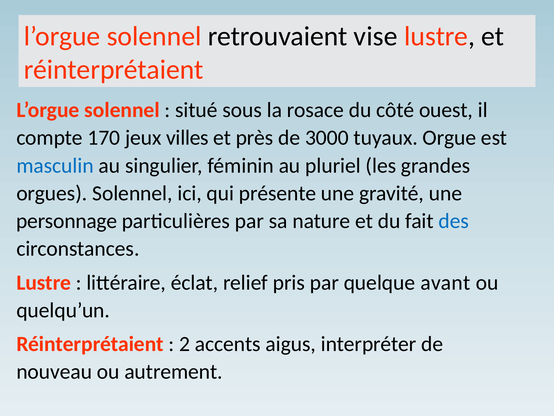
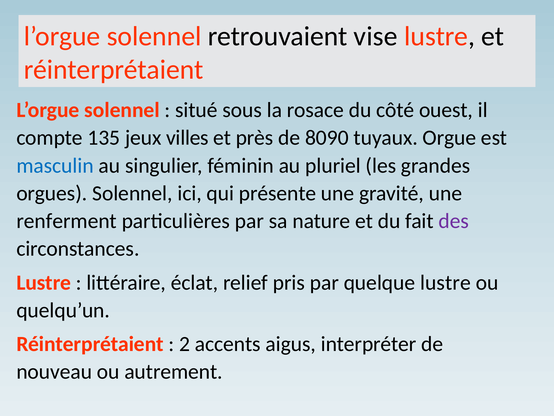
170: 170 -> 135 (104, 138)
3000: 3000 -> 8090 (327, 138)
personnage: personnage -> renferment (67, 221)
des colour: blue -> purple (454, 221)
quelque avant: avant -> lustre (445, 282)
